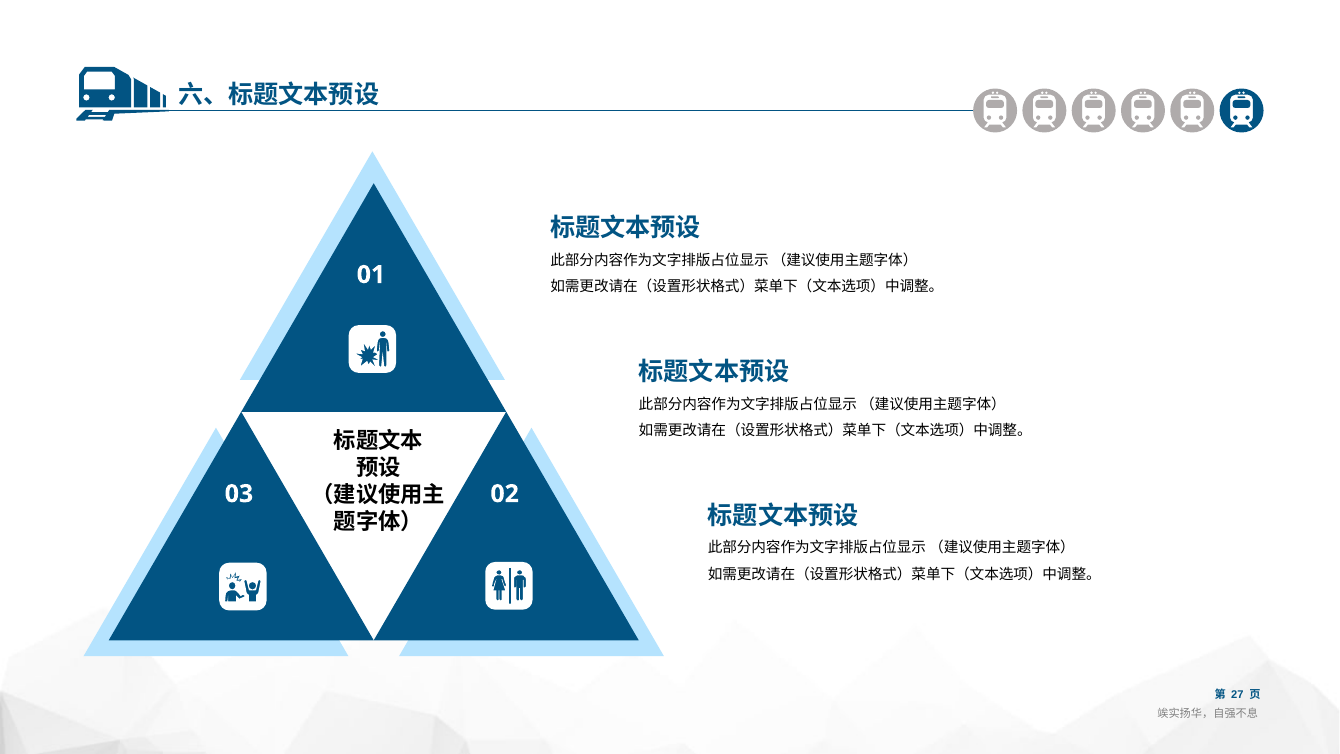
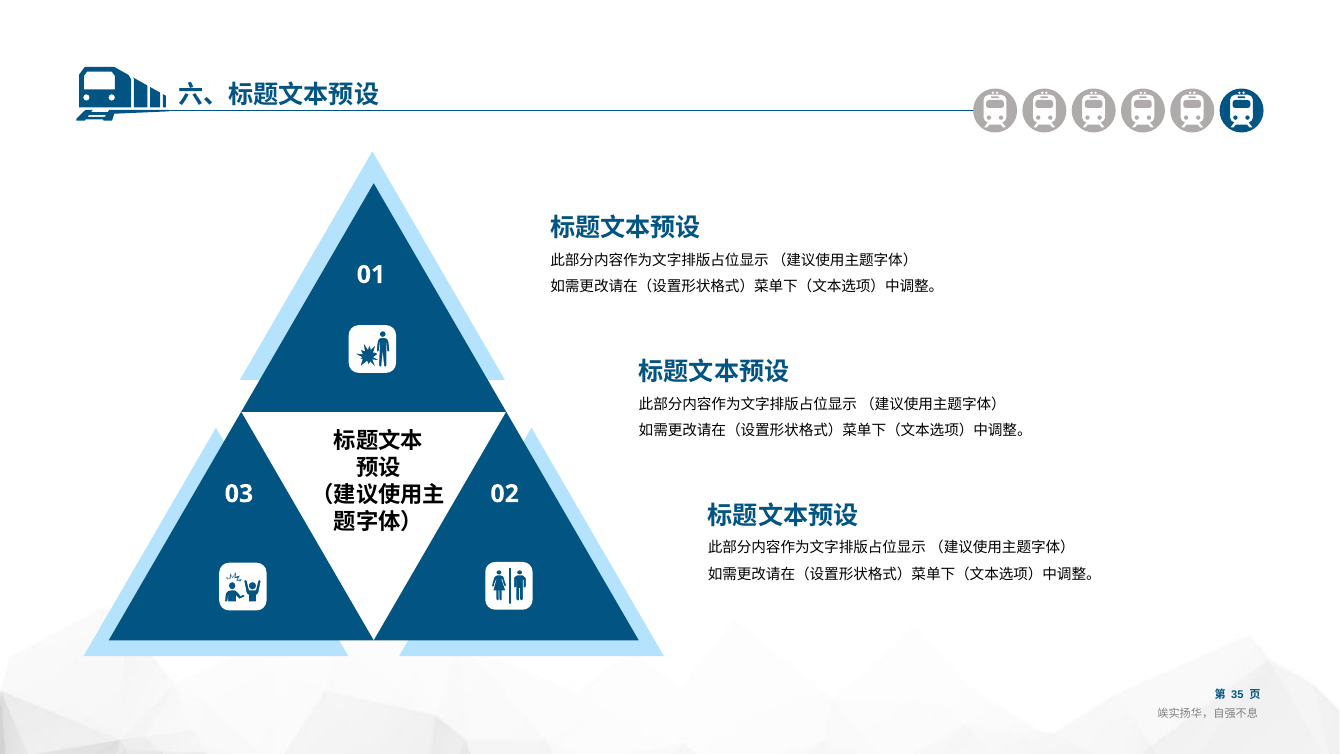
27: 27 -> 35 (1237, 695)
